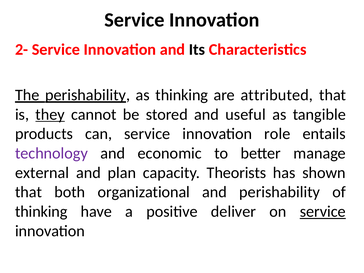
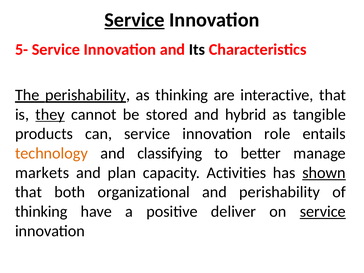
Service underline: none -> present (134, 20)
2-: 2- -> 5- (22, 50)
attributed: attributed -> interactive (277, 95)
useful: useful -> hybrid (246, 114)
technology colour: purple -> orange (51, 153)
economic: economic -> classifying (170, 153)
external: external -> markets (42, 173)
Theorists: Theorists -> Activities (236, 173)
shown underline: none -> present (324, 173)
